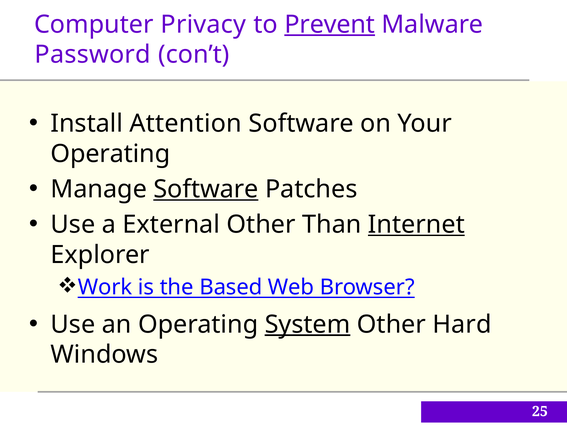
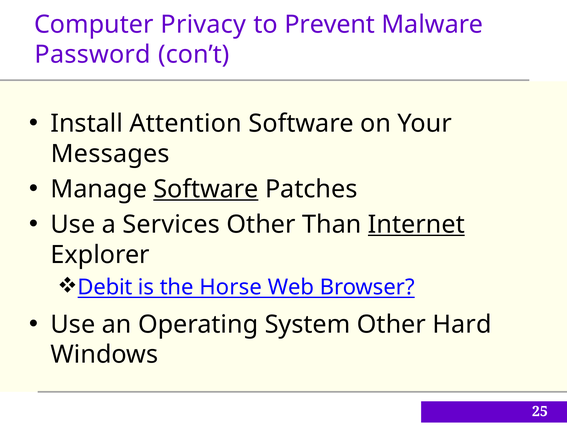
Prevent underline: present -> none (330, 24)
Operating: Operating -> Messages (110, 154)
External: External -> Services (171, 225)
Work: Work -> Debit (105, 287)
Based: Based -> Horse (231, 287)
System underline: present -> none (308, 325)
